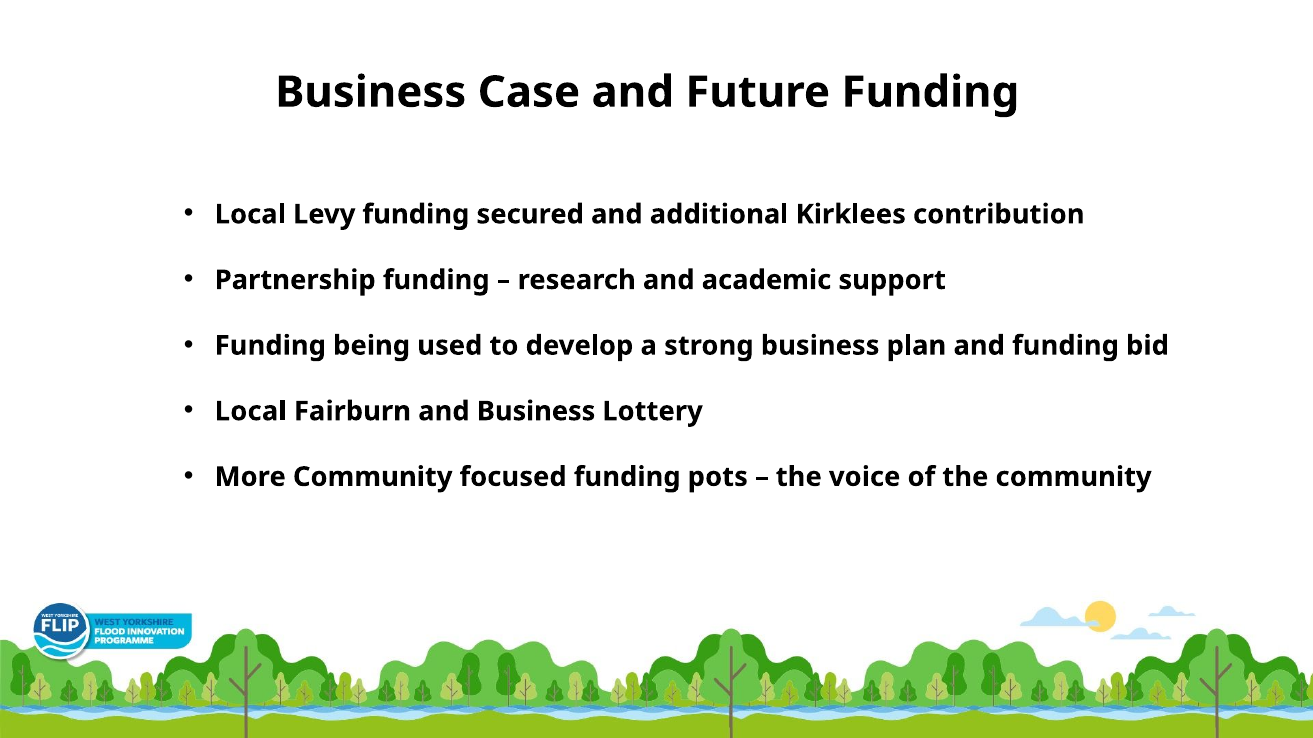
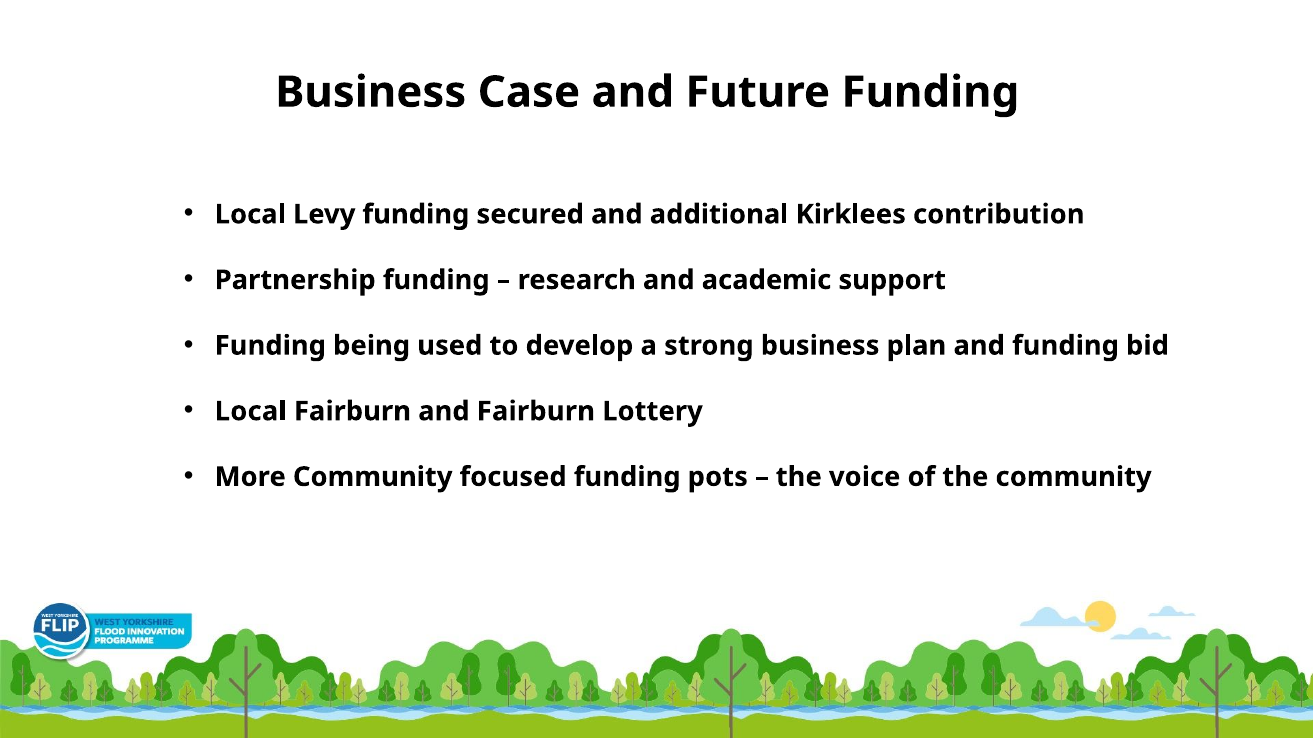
and Business: Business -> Fairburn (536, 412)
